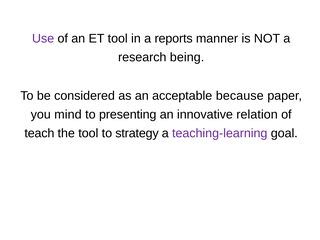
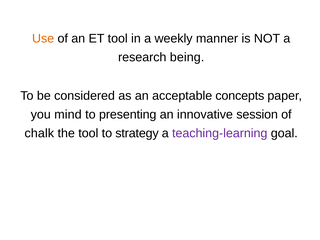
Use colour: purple -> orange (43, 39)
reports: reports -> weekly (174, 39)
because: because -> concepts (240, 96)
relation: relation -> session (257, 115)
teach: teach -> chalk (39, 133)
